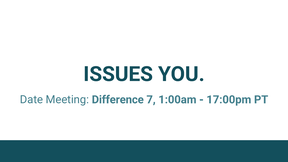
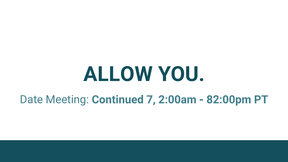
ISSUES: ISSUES -> ALLOW (118, 74)
Difference: Difference -> Continued (118, 100)
1:00am: 1:00am -> 2:00am (177, 100)
17:00pm: 17:00pm -> 82:00pm (229, 100)
